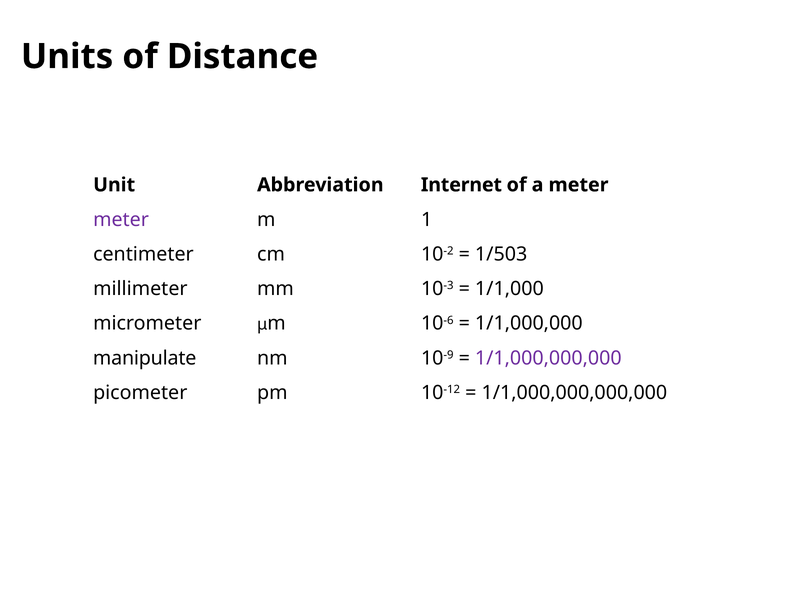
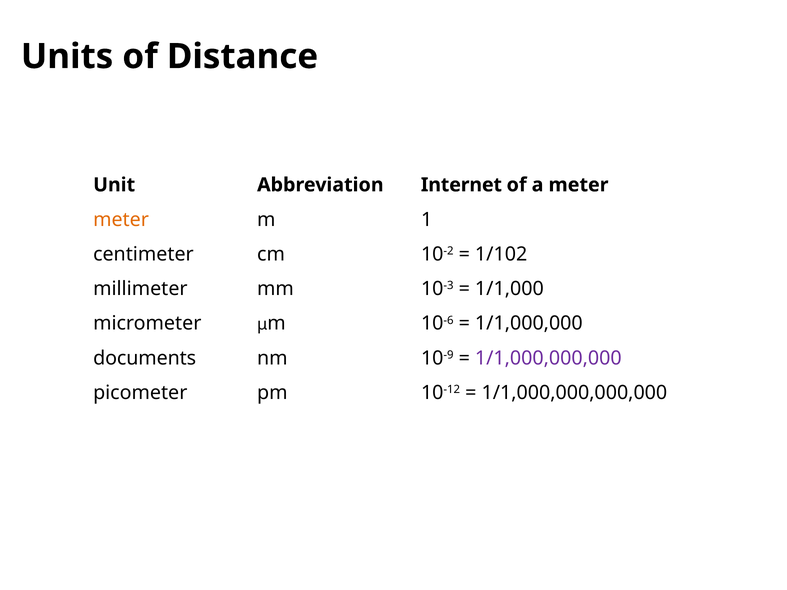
meter colour: purple -> orange (121, 220)
1/503: 1/503 -> 1/102 (501, 254)
manipulate: manipulate -> documents (145, 358)
